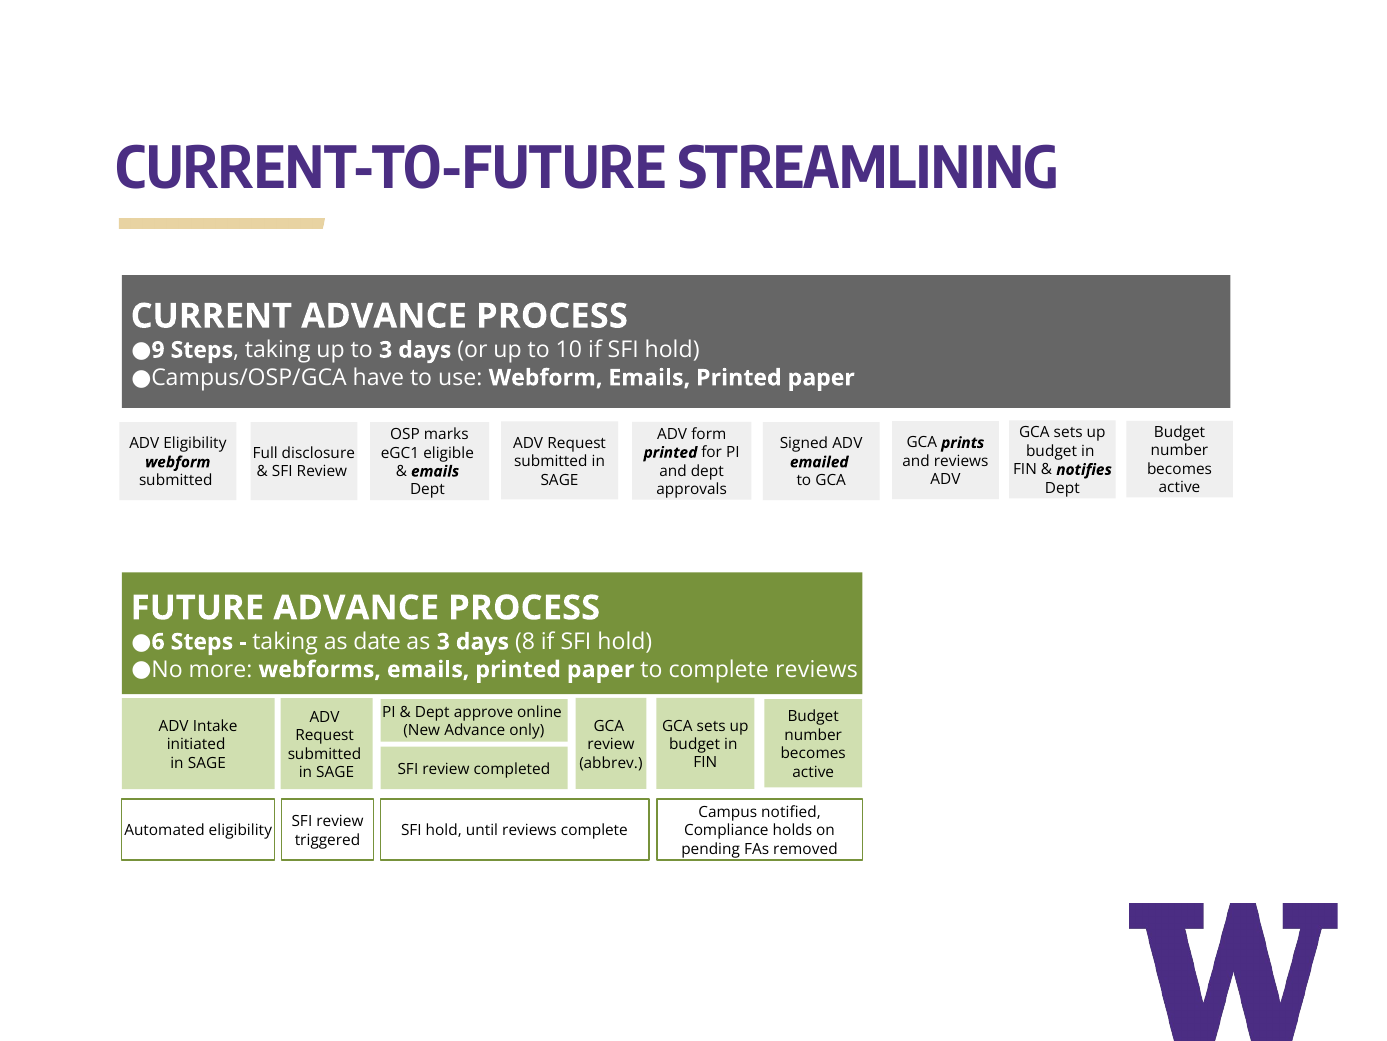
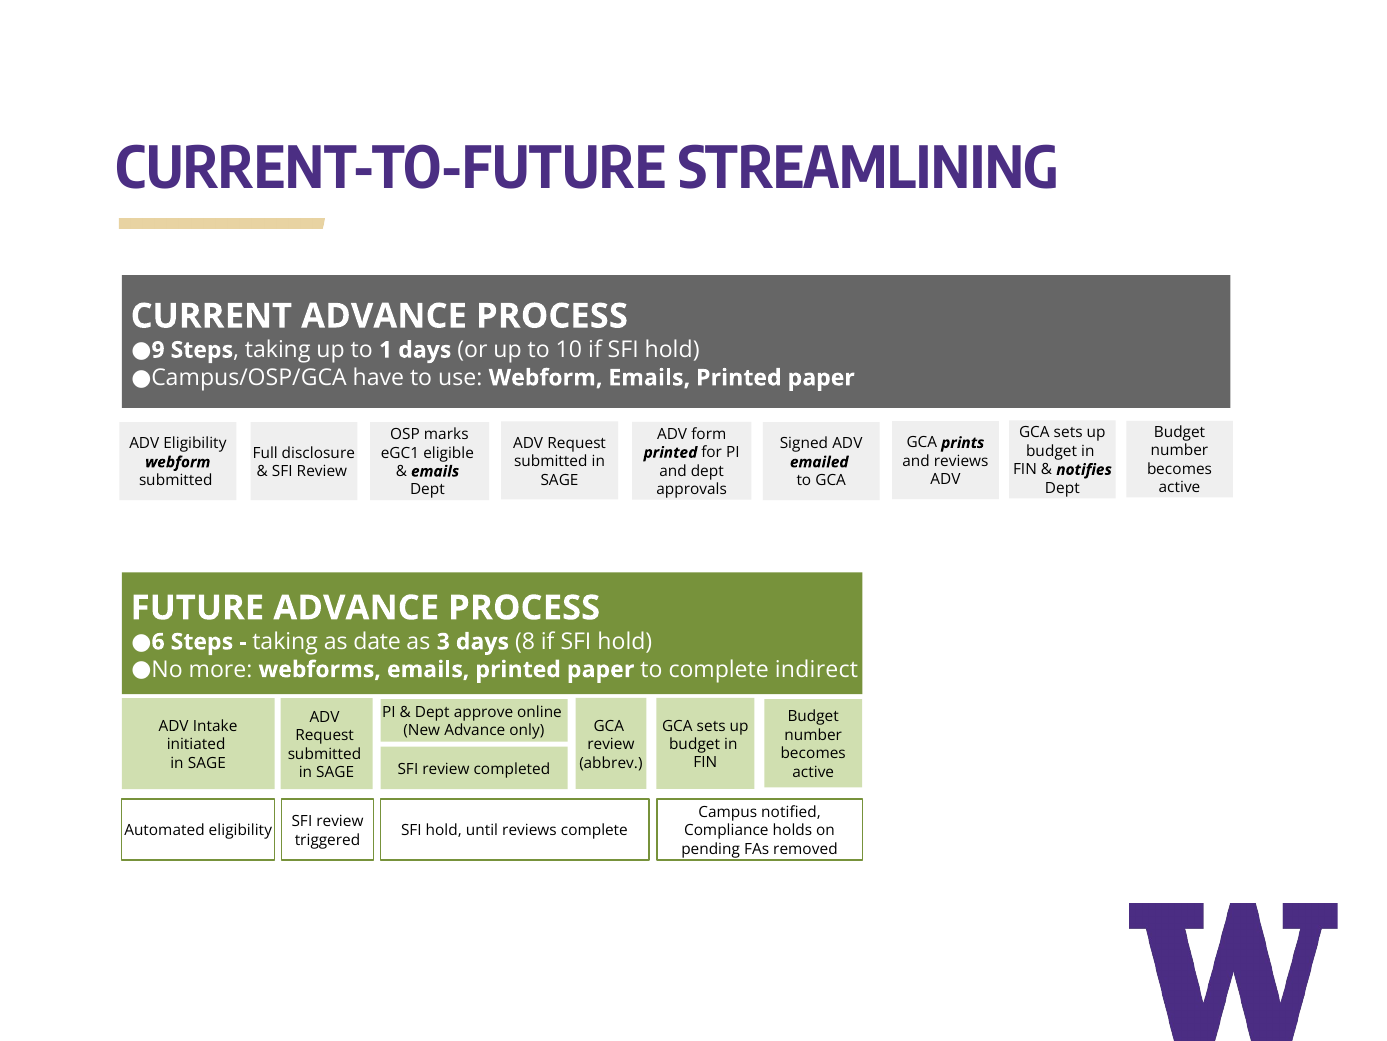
to 3: 3 -> 1 (386, 350)
complete reviews: reviews -> indirect (817, 669)
